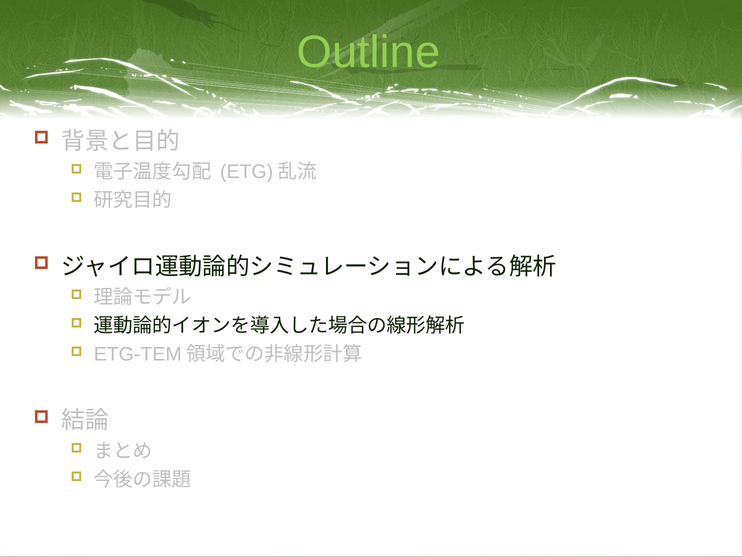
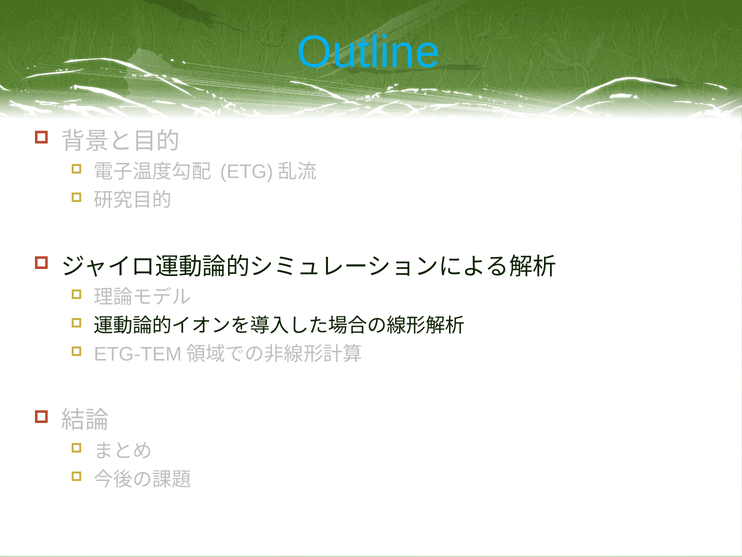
Outline colour: light green -> light blue (369, 52)
